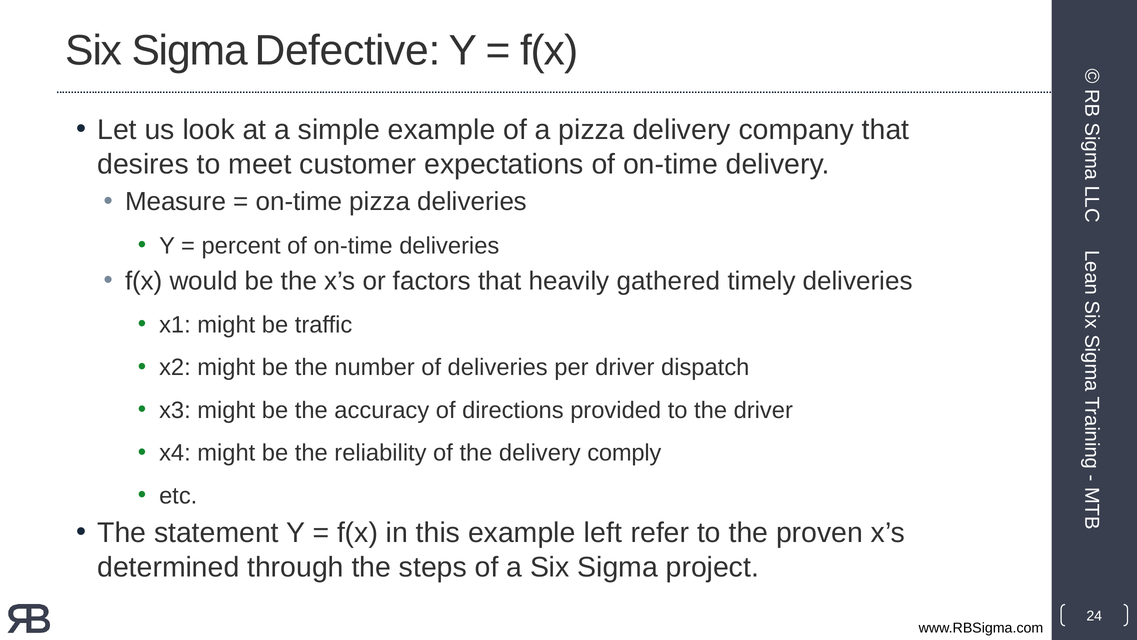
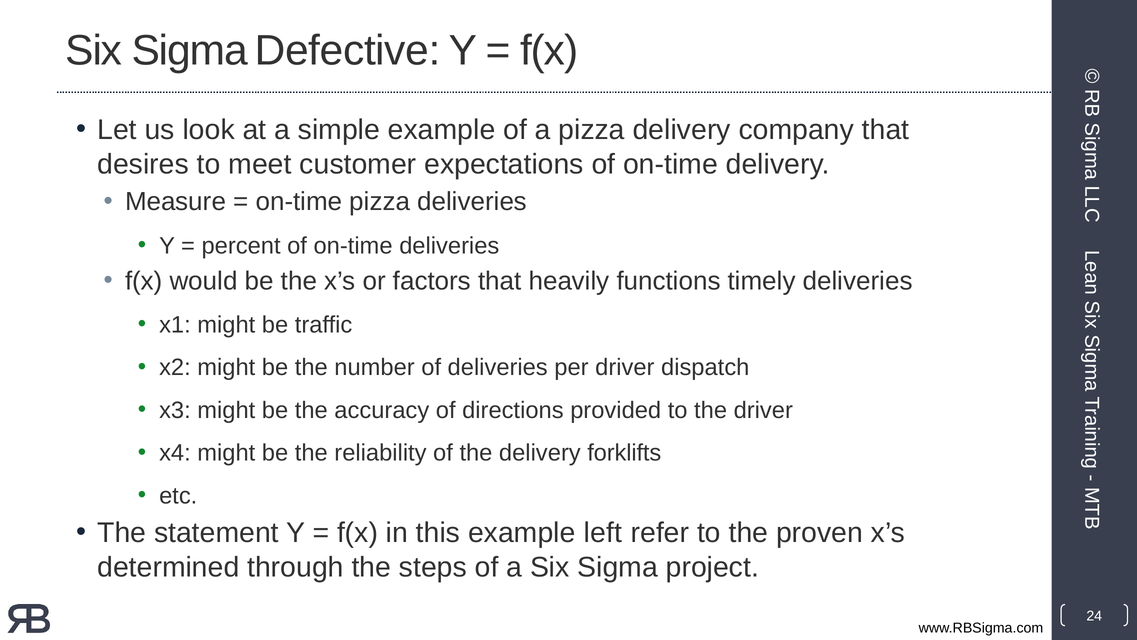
gathered: gathered -> functions (669, 281)
comply: comply -> forklifts (624, 453)
